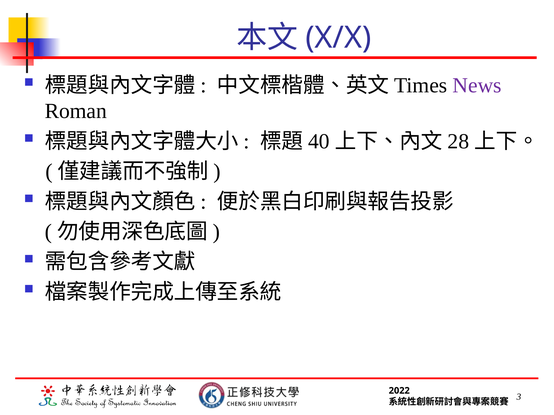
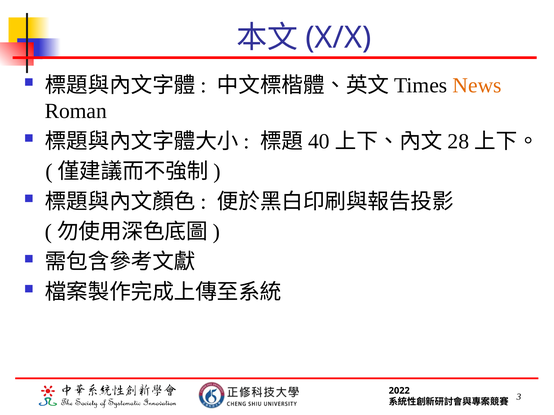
News colour: purple -> orange (477, 85)
